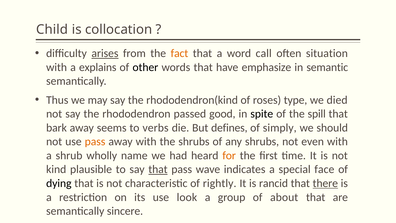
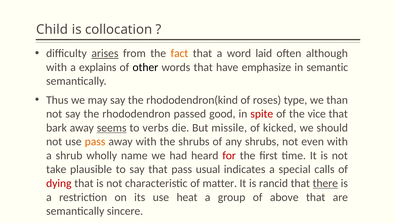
call: call -> laid (264, 53)
situation: situation -> although (327, 53)
died: died -> than (337, 100)
spite colour: black -> red (262, 114)
spill: spill -> vice (317, 114)
seems underline: none -> present (112, 128)
defines: defines -> missile (229, 128)
simply: simply -> kicked (280, 128)
for colour: orange -> red (229, 155)
kind: kind -> take (56, 169)
that underline: present -> none (158, 169)
wave: wave -> usual (208, 169)
face: face -> calls (324, 169)
dying colour: black -> red (59, 183)
rightly: rightly -> matter (220, 183)
look: look -> heat (187, 197)
about: about -> above (284, 197)
